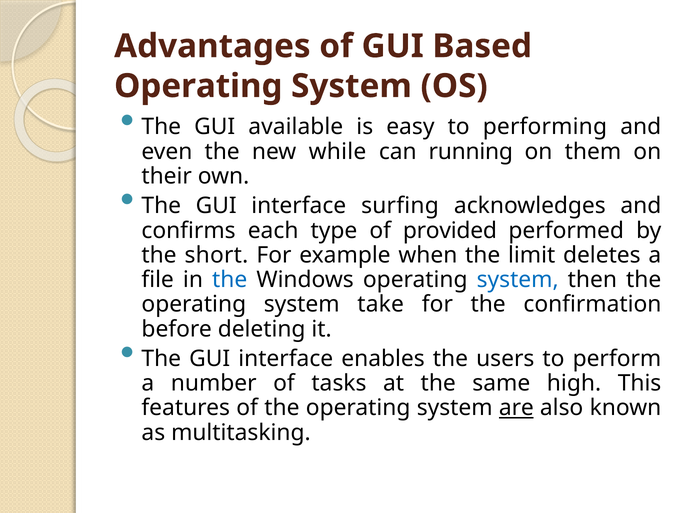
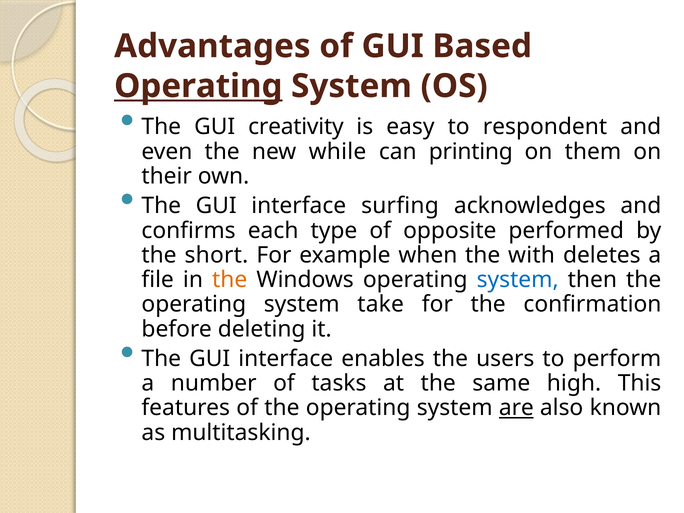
Operating underline: none -> present (198, 86)
available: available -> creativity (296, 127)
performing: performing -> respondent (545, 127)
running: running -> printing (471, 152)
provided: provided -> opposite (450, 231)
limit: limit -> with (532, 255)
the colour: blue -> orange (230, 280)
